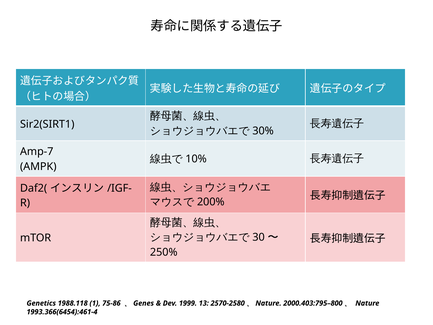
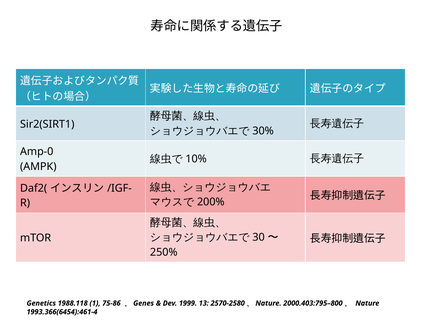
Amp-7: Amp-7 -> Amp-0 (37, 152)
